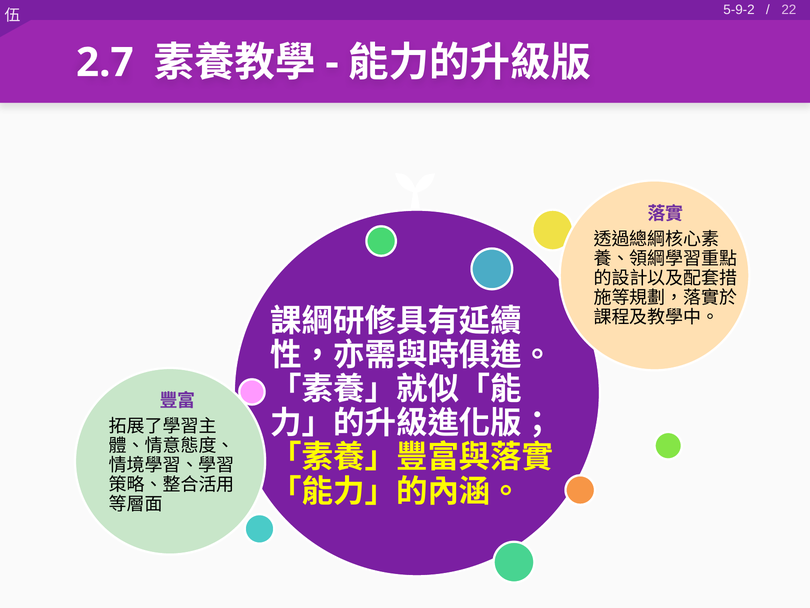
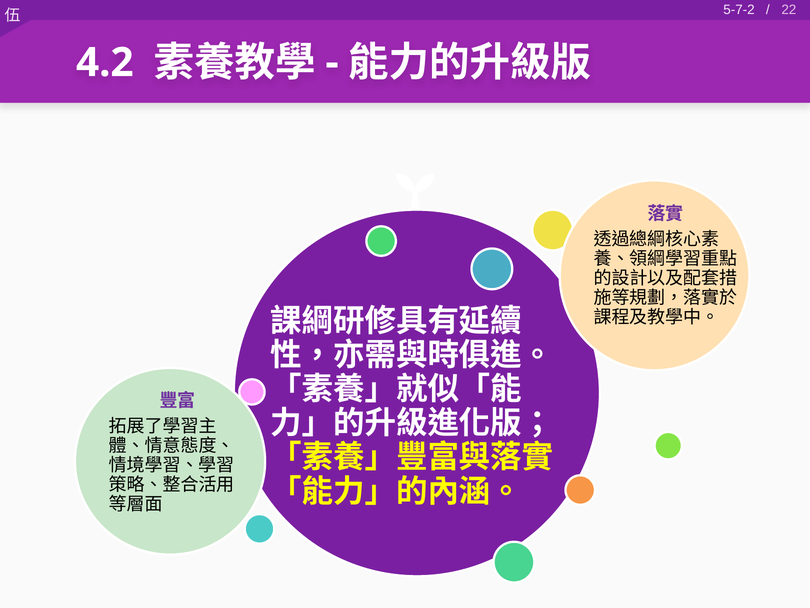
5-9-2: 5-9-2 -> 5-7-2 (739, 10)
2.7: 2.7 -> 4.2 (105, 63)
